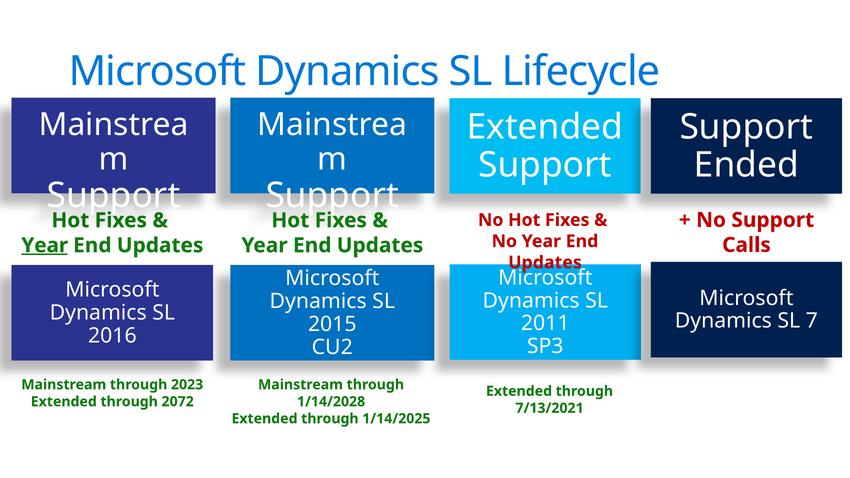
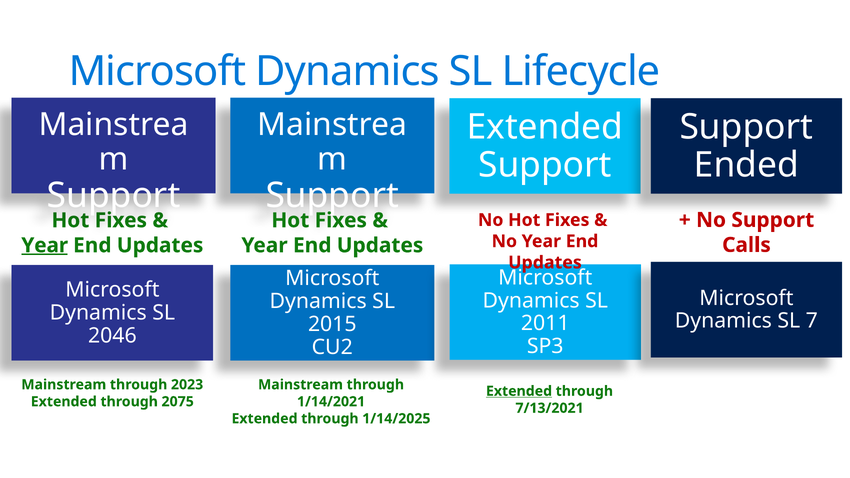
2016: 2016 -> 2046 (112, 336)
Extended underline: none -> present (519, 391)
2072: 2072 -> 2075 (178, 402)
1/14/2028: 1/14/2028 -> 1/14/2021 (331, 402)
